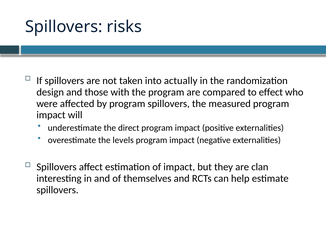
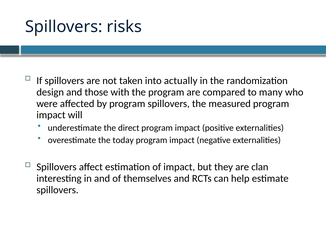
effect: effect -> many (271, 92)
levels: levels -> today (123, 140)
